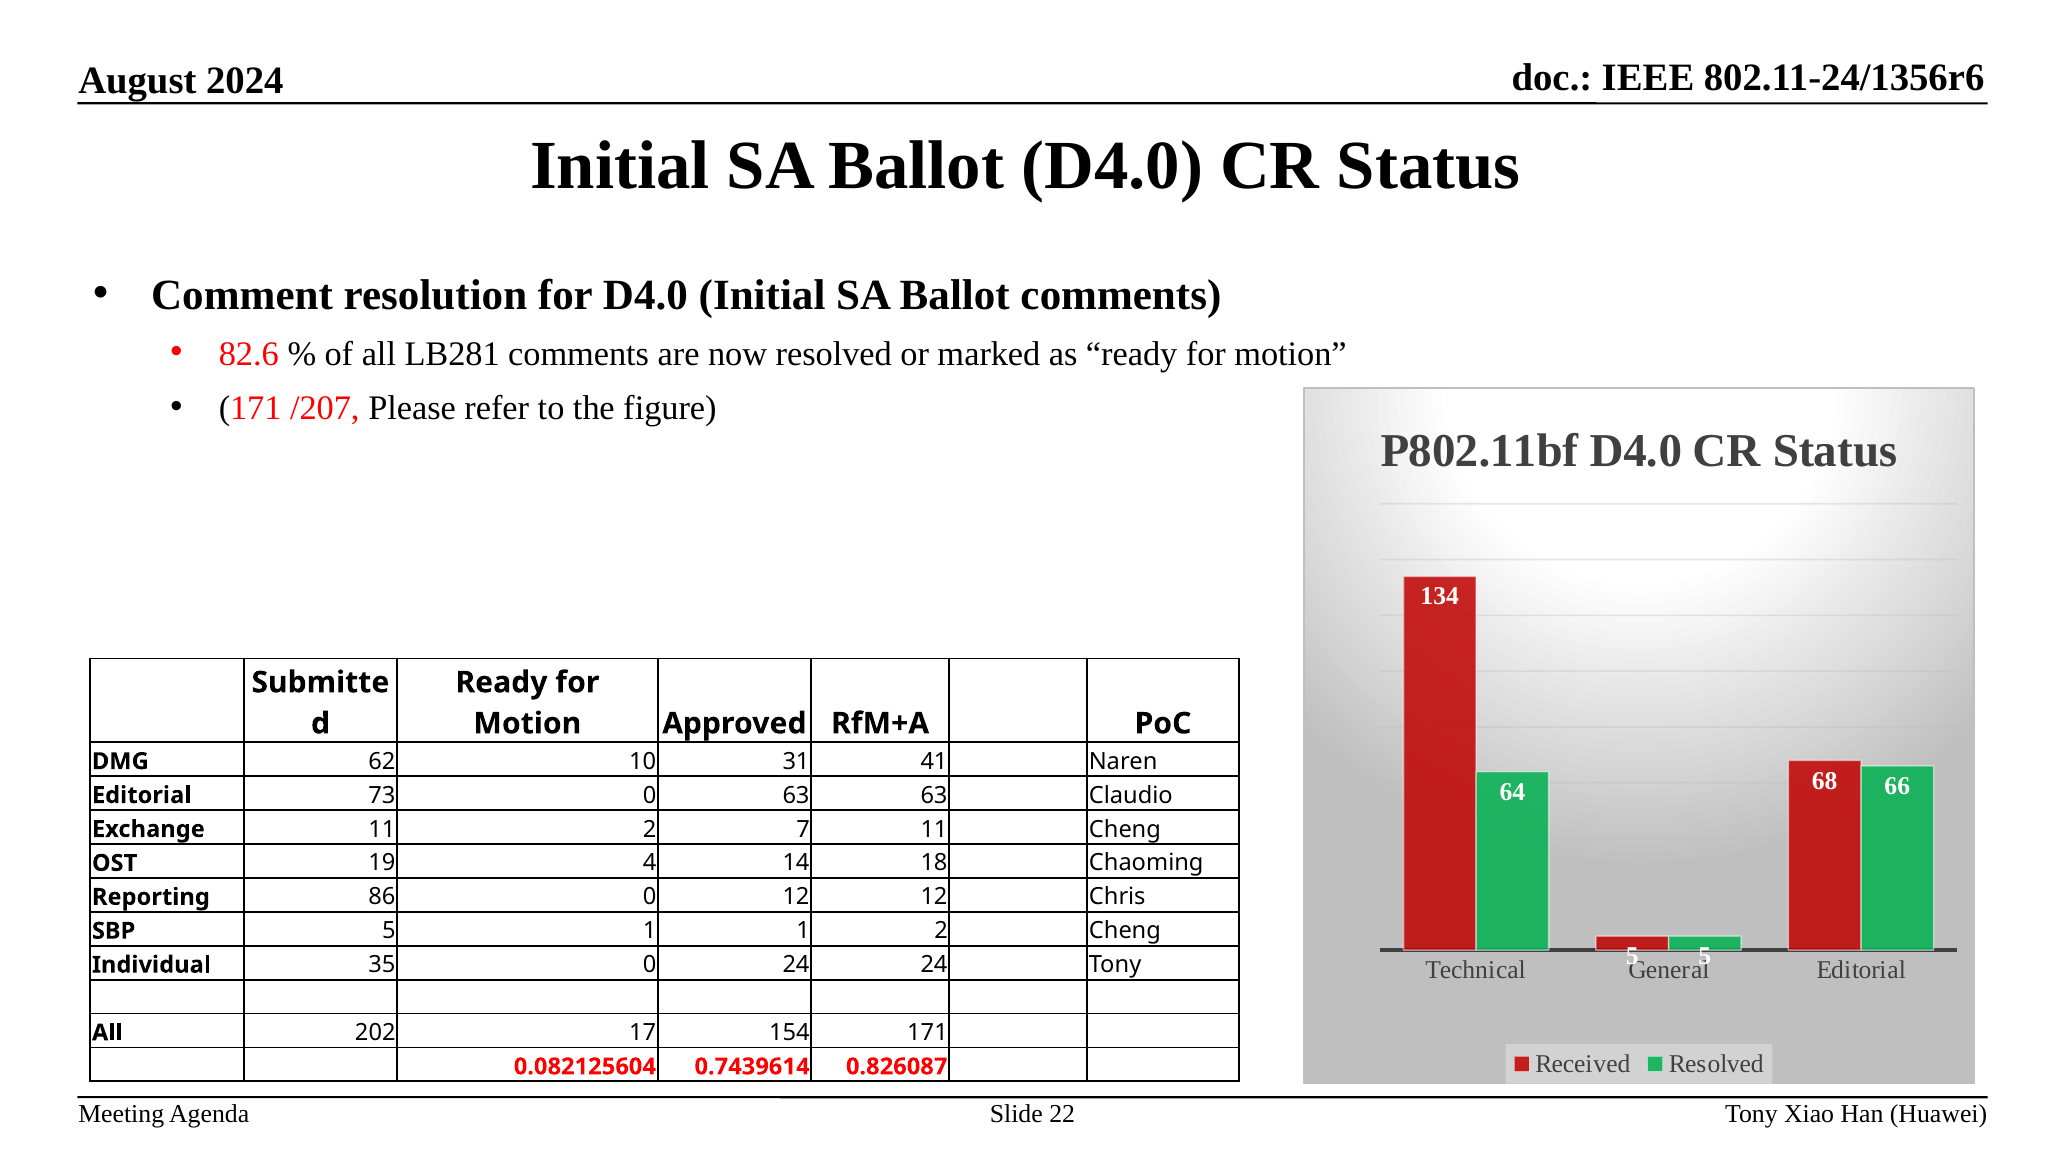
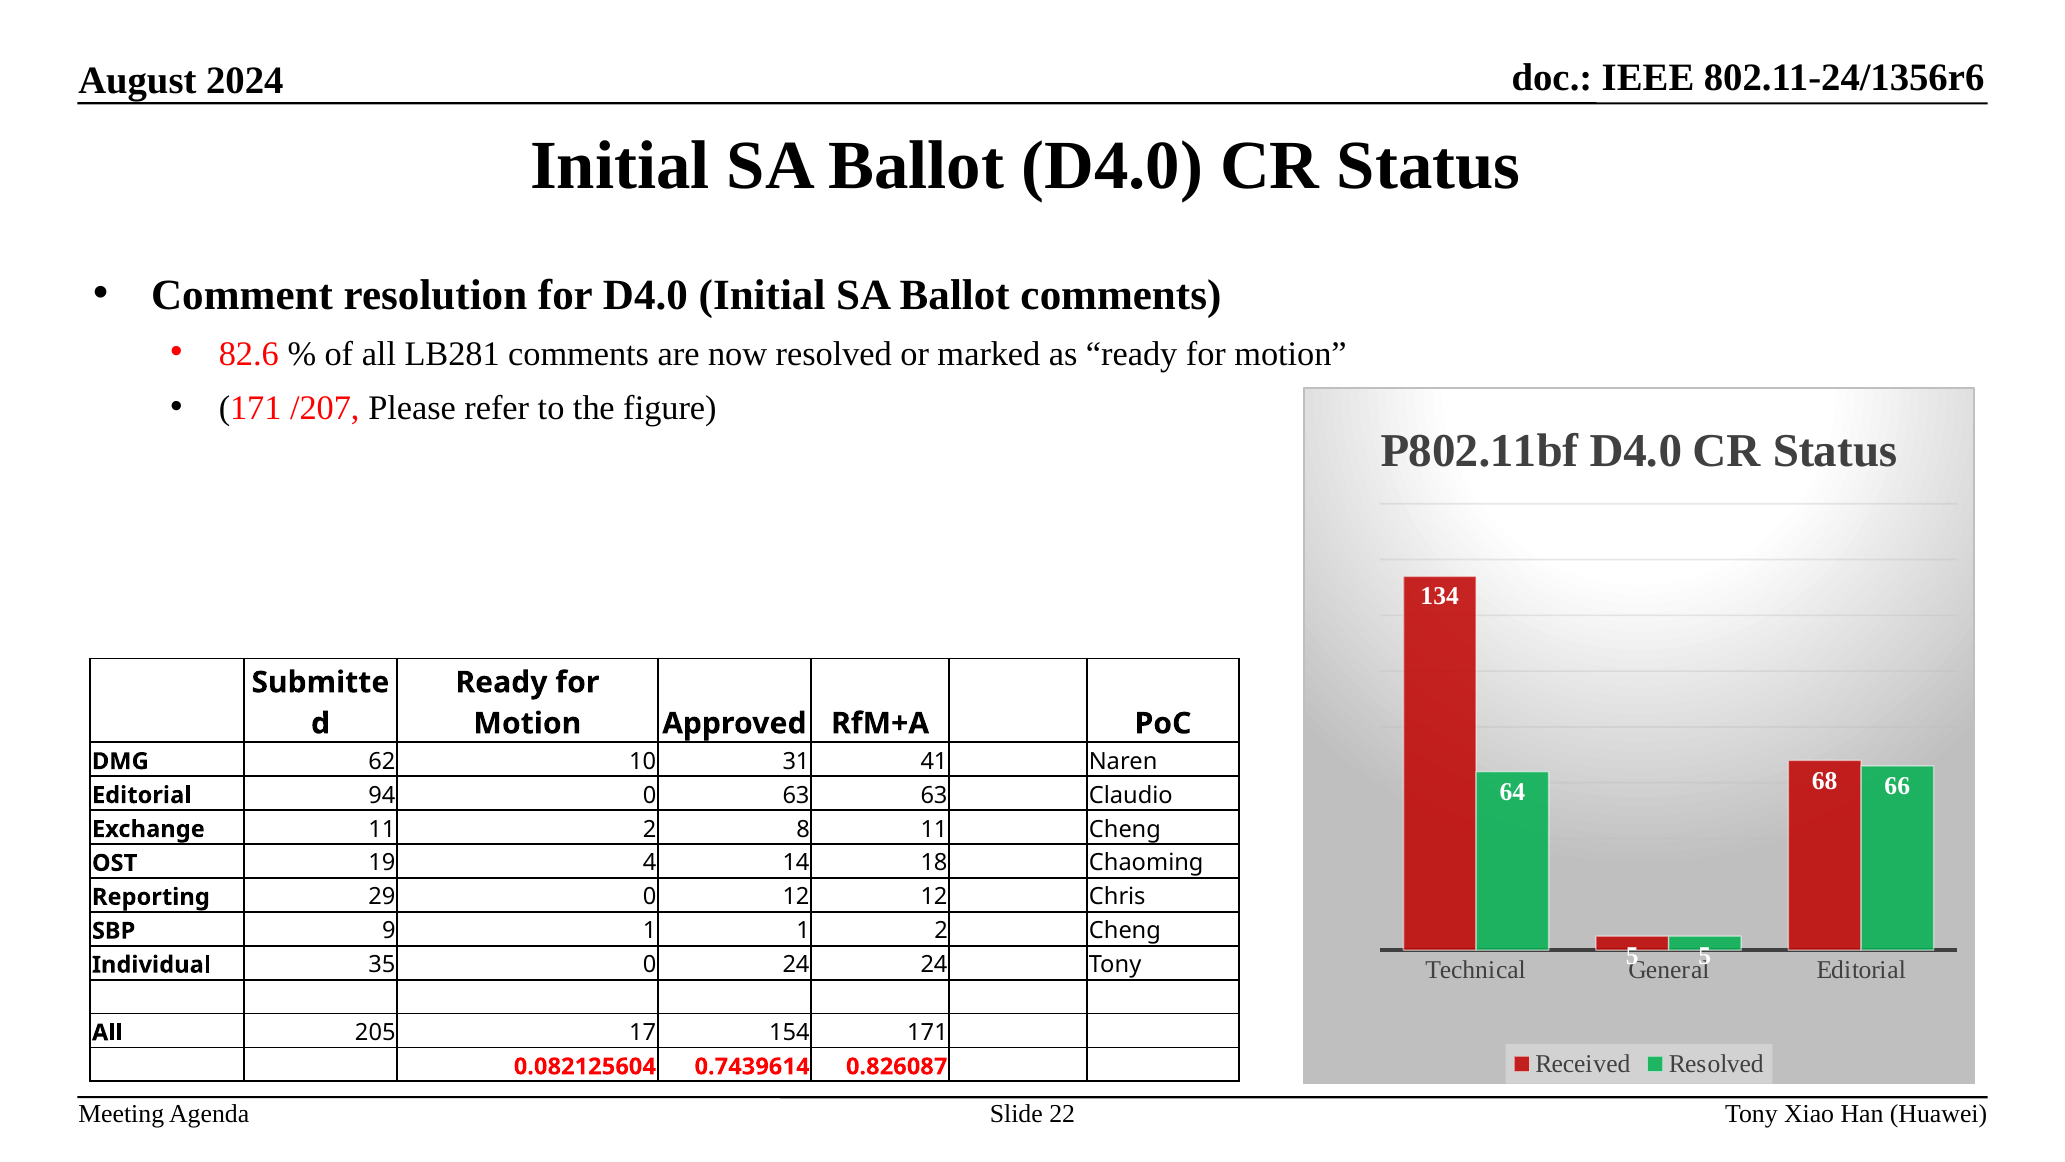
73: 73 -> 94 (382, 795)
7: 7 -> 8 (803, 829)
86: 86 -> 29 (382, 897)
SBP 5: 5 -> 9 (389, 931)
202: 202 -> 205 (375, 1032)
